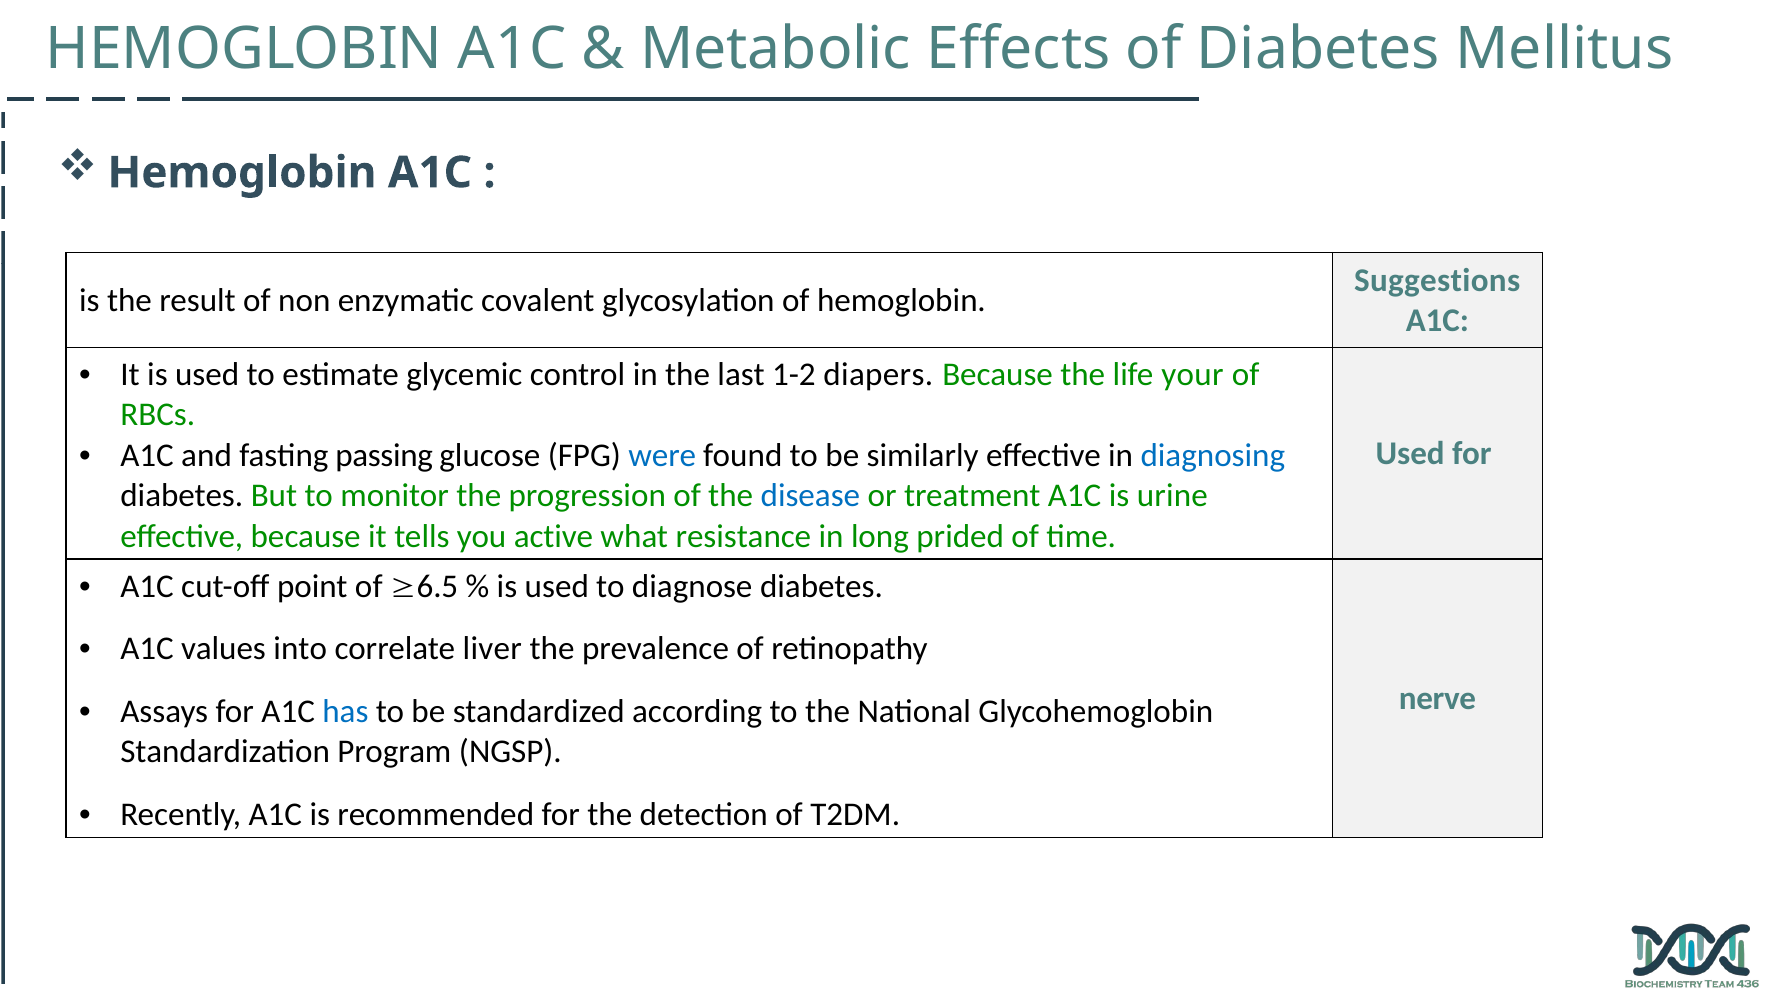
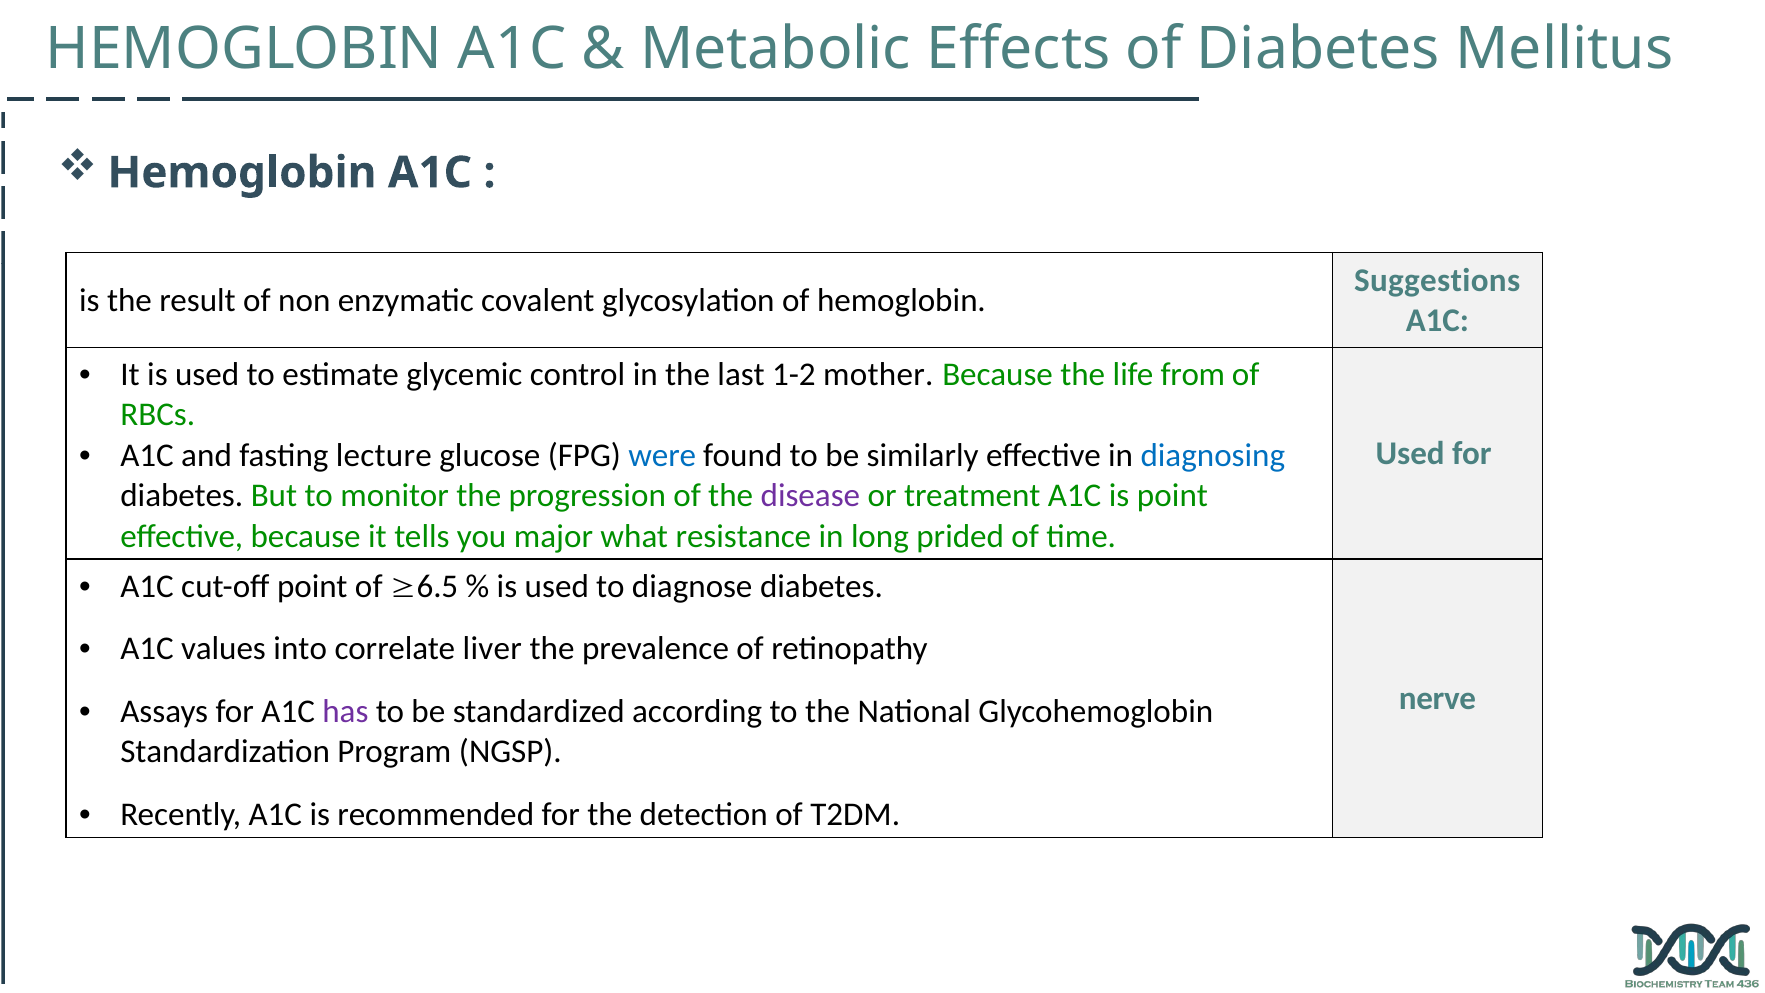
diapers: diapers -> mother (878, 374)
your: your -> from (1193, 374)
passing: passing -> lecture (384, 455)
disease colour: blue -> purple (810, 496)
is urine: urine -> point (1172, 496)
active: active -> major (553, 536)
has colour: blue -> purple (345, 711)
